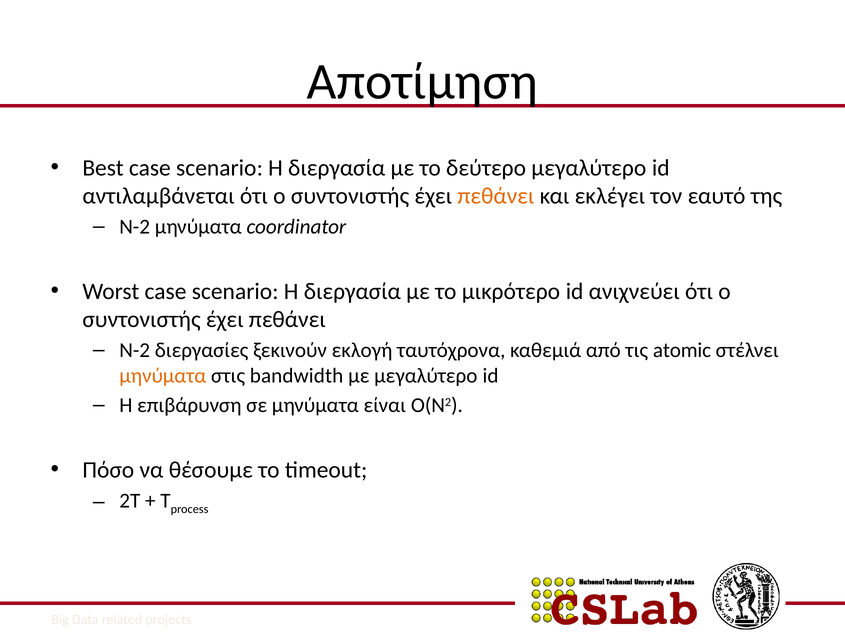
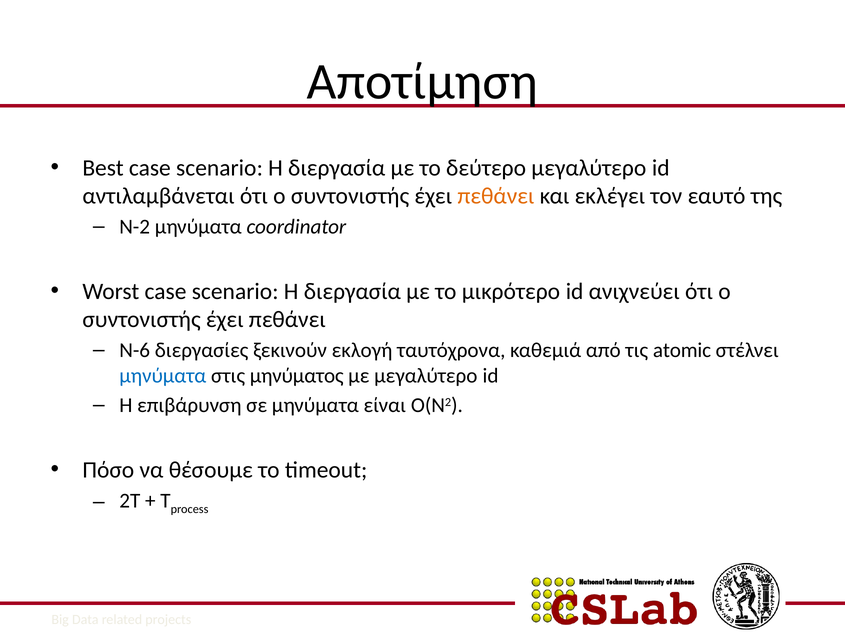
N-2: N-2 -> N-6 (135, 350)
μηνύματα colour: orange -> blue (163, 376)
bandwidth: bandwidth -> μηνύματος (297, 376)
